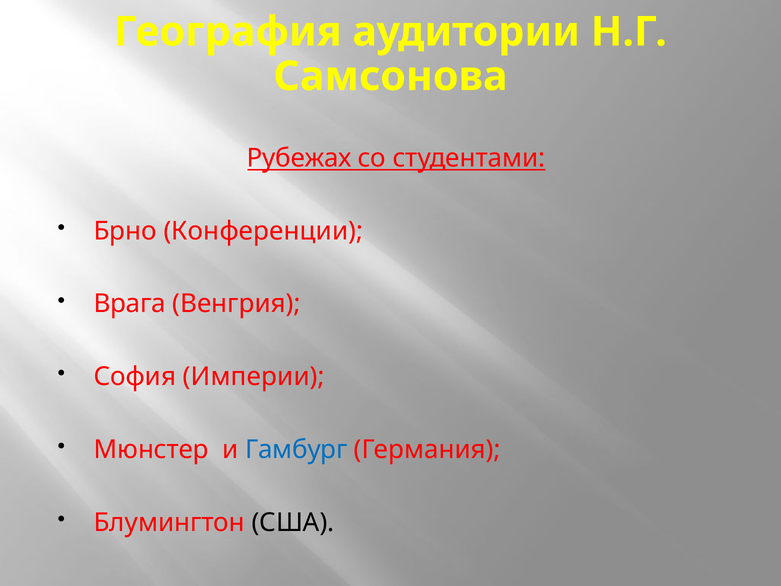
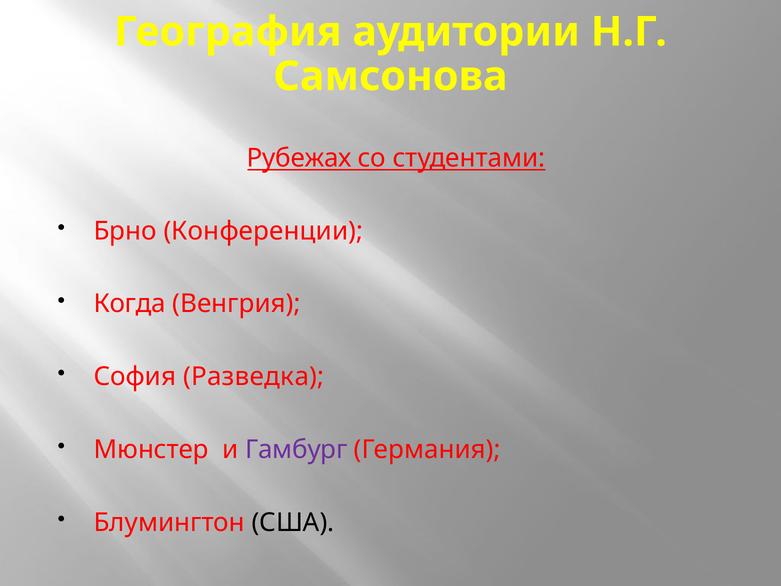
Врага: Врага -> Когда (130, 304)
Империи: Империи -> Разведка (254, 377)
Гамбург colour: blue -> purple (296, 449)
